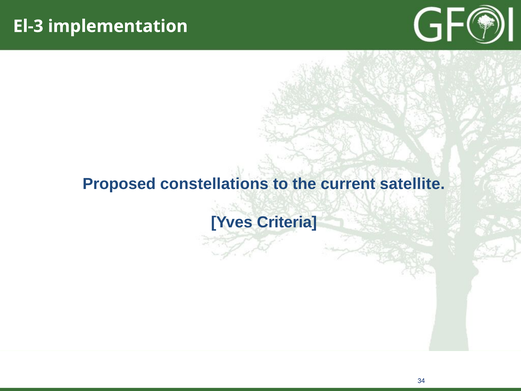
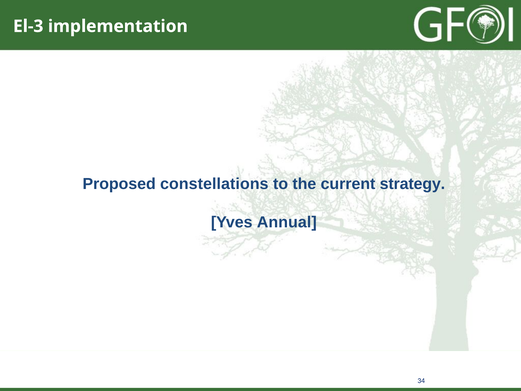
satellite: satellite -> strategy (412, 184)
Criteria: Criteria -> Annual (287, 222)
